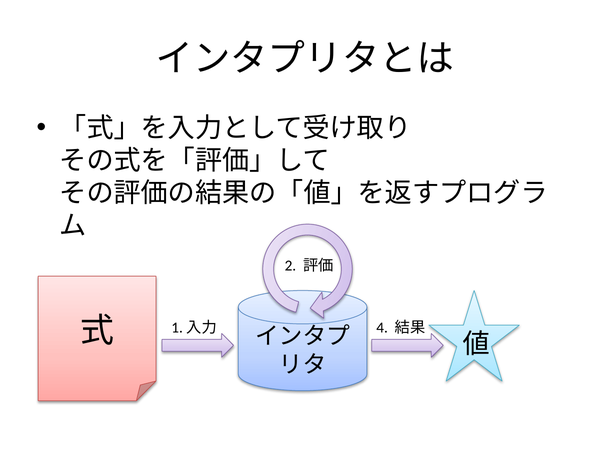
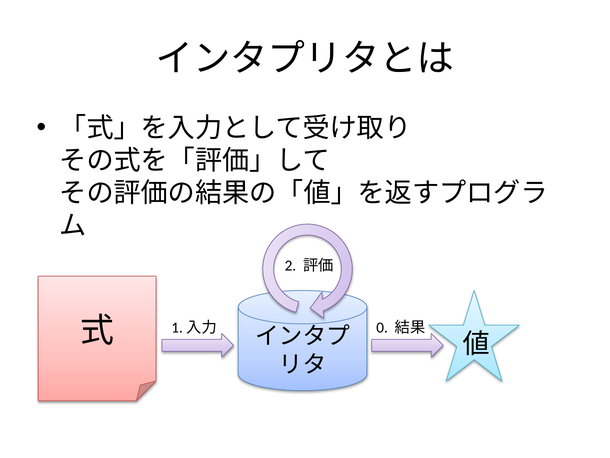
4: 4 -> 0 (382, 327)
